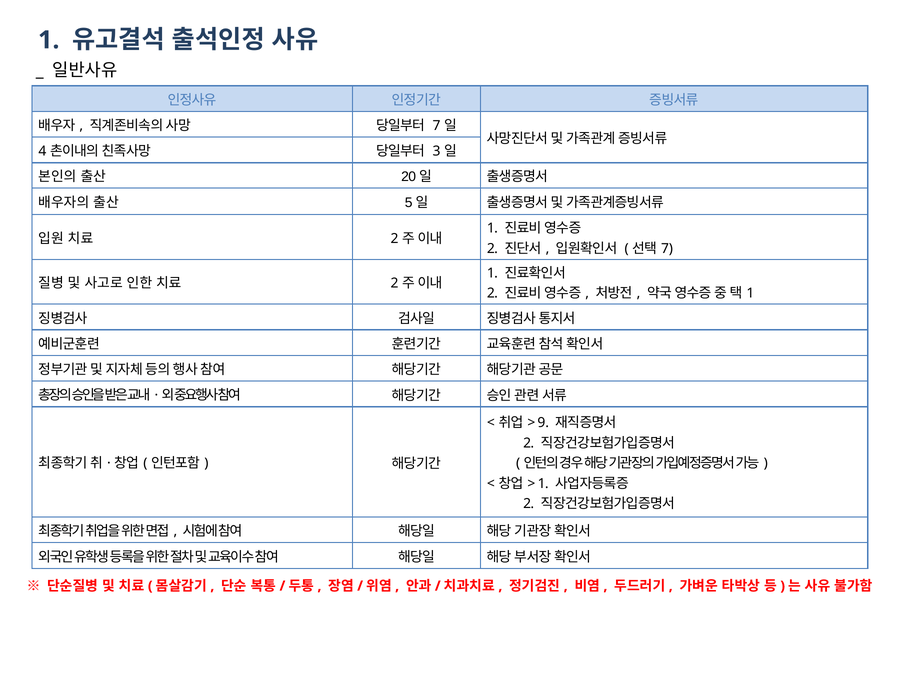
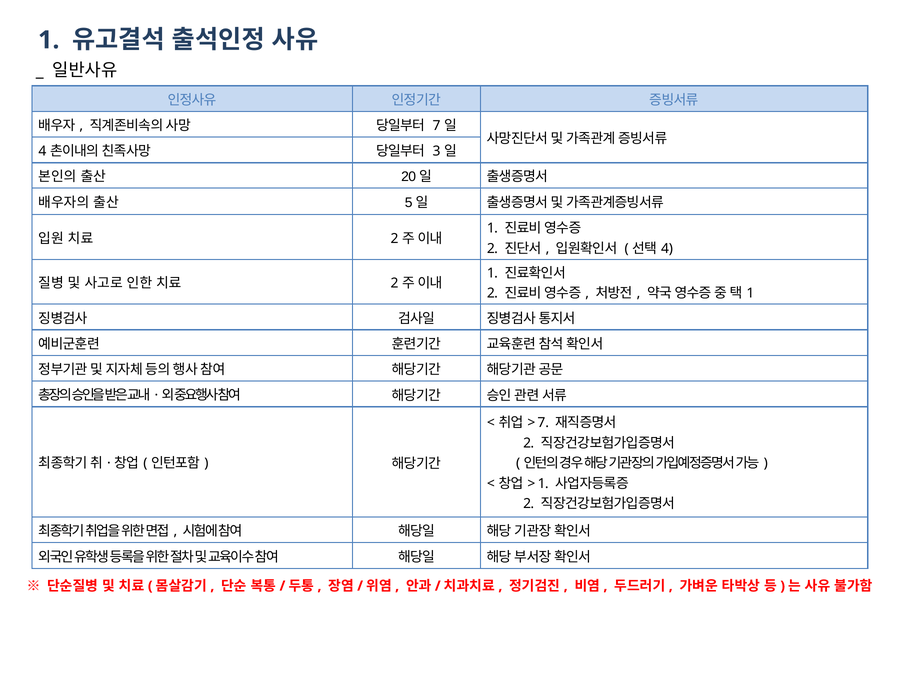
7: 7 -> 4 (667, 249)
9: 9 -> 7 (543, 423)
